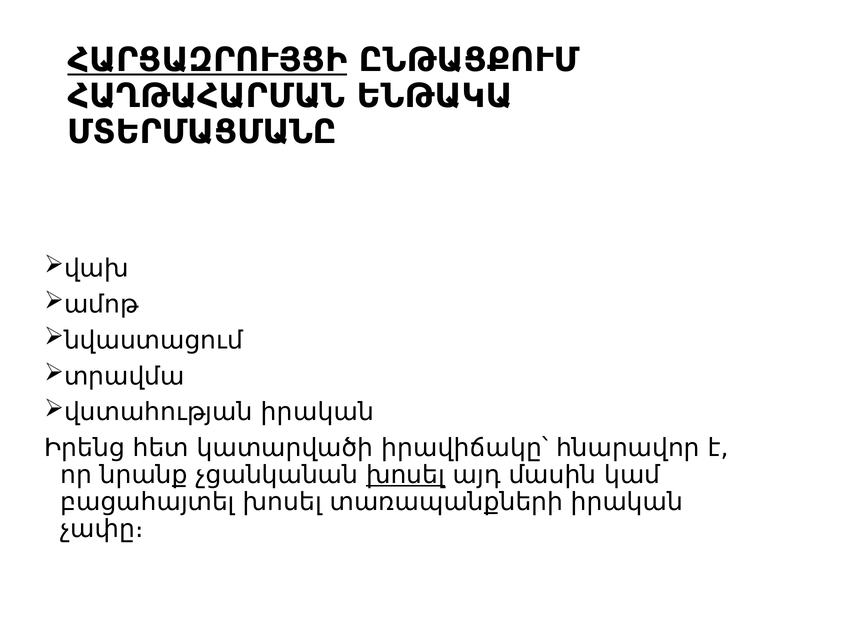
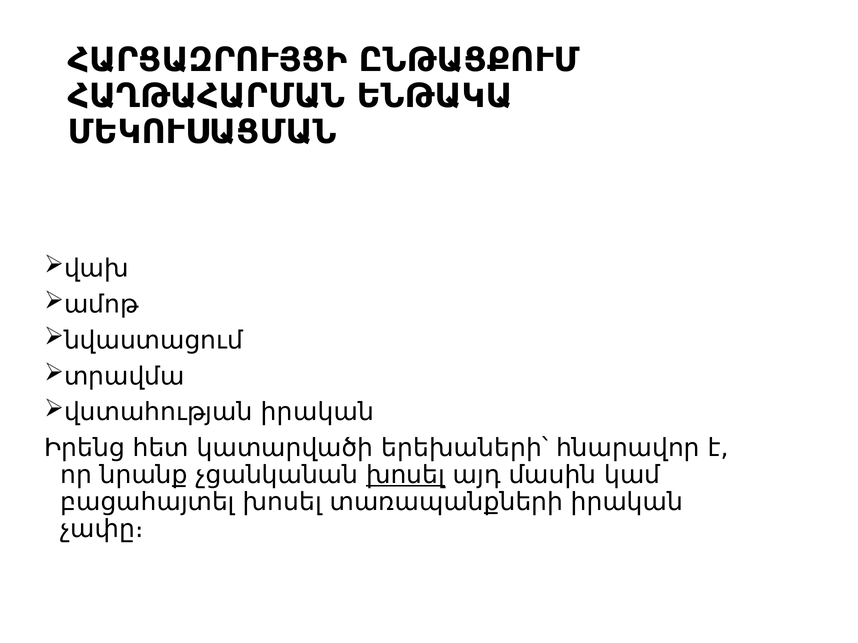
ՀԱՐՑԱԶՐՈՒՅՑԻ underline: present -> none (207, 60)
ՄՏԵՐՄԱՑՄԱՆԸ: ՄՏԵՐՄԱՑՄԱՆԸ -> ՄԵԿՈՒՍԱՑՄԱՆ (202, 132)
իրավիճակը՝: իրավիճակը՝ -> երեխաների՝ (465, 449)
